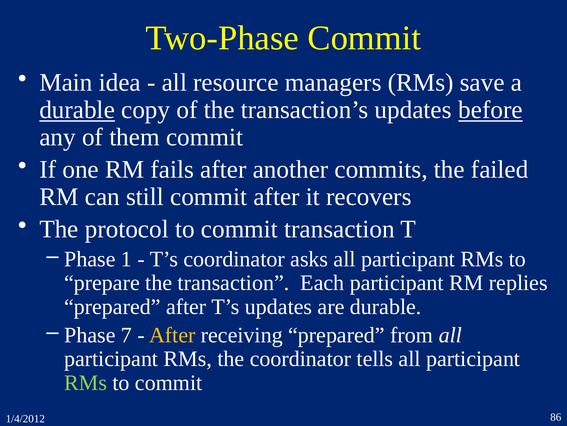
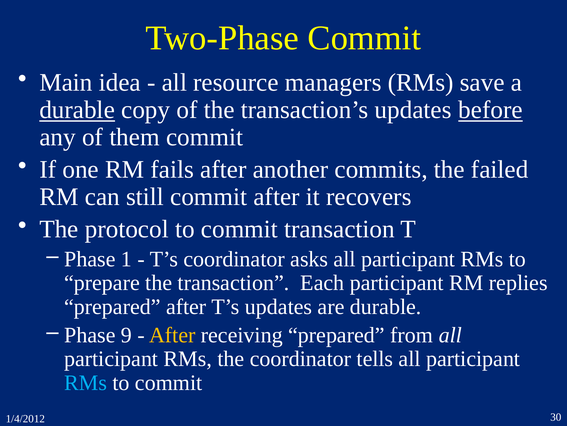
7: 7 -> 9 (126, 335)
RMs colour: light green -> light blue (86, 382)
86: 86 -> 30 (556, 417)
